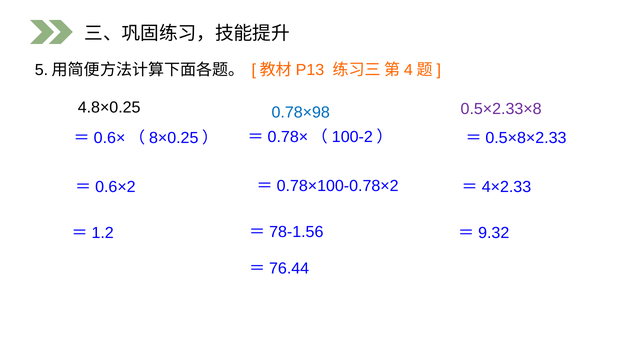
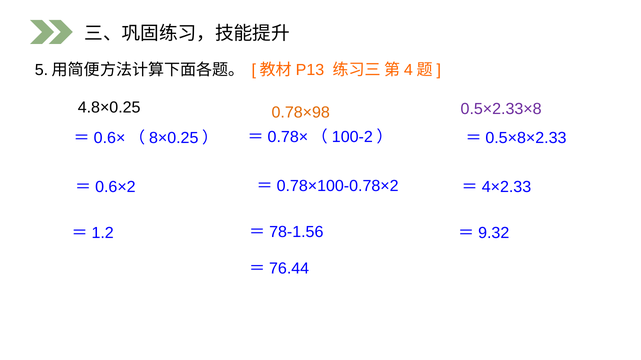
0.78×98 colour: blue -> orange (301, 112)
